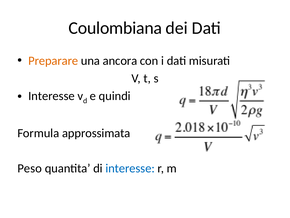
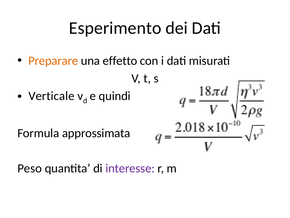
Coulombiana: Coulombiana -> Esperimento (115, 28)
ancora: ancora -> effetto (120, 61)
Interesse: Interesse -> Verticale (51, 96)
interesse colour: blue -> purple (130, 168)
